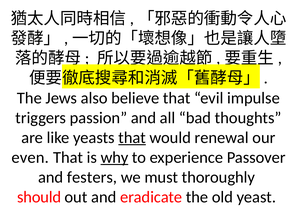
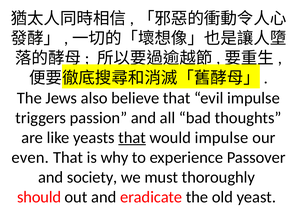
would renewal: renewal -> impulse (222, 137)
why underline: present -> none (114, 157)
festers: festers -> society (92, 177)
